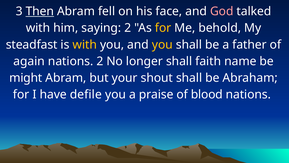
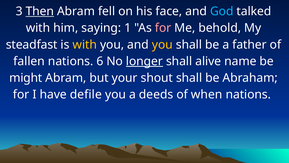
God colour: pink -> light blue (222, 11)
saying 2: 2 -> 1 (128, 28)
for colour: yellow -> pink (163, 28)
again: again -> fallen (29, 61)
nations 2: 2 -> 6 (100, 61)
longer underline: none -> present (144, 61)
faith: faith -> alive (208, 61)
praise: praise -> deeds (156, 94)
blood: blood -> when (207, 94)
